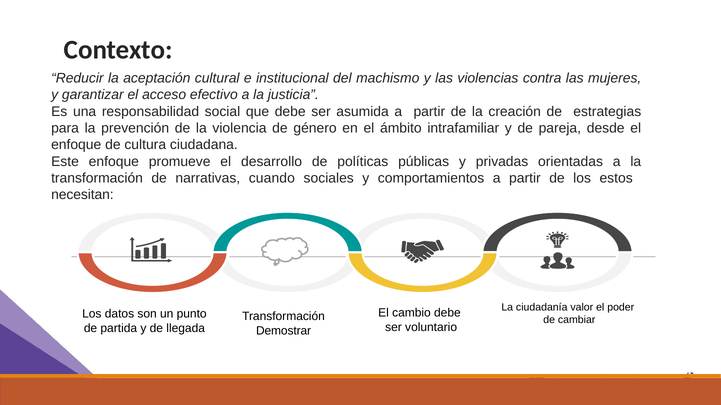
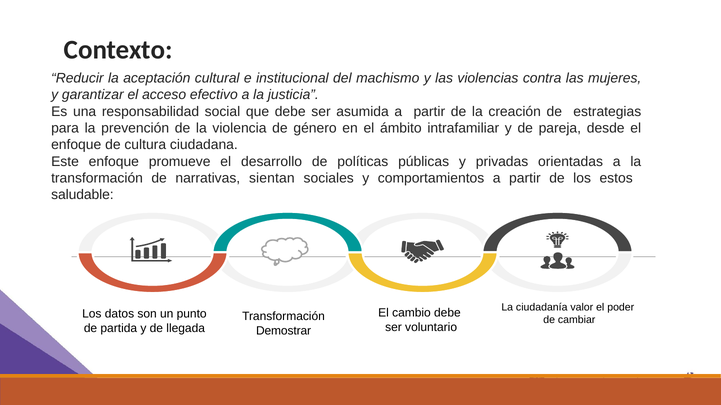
cuando: cuando -> sientan (272, 178)
necesitan: necesitan -> saludable (82, 195)
